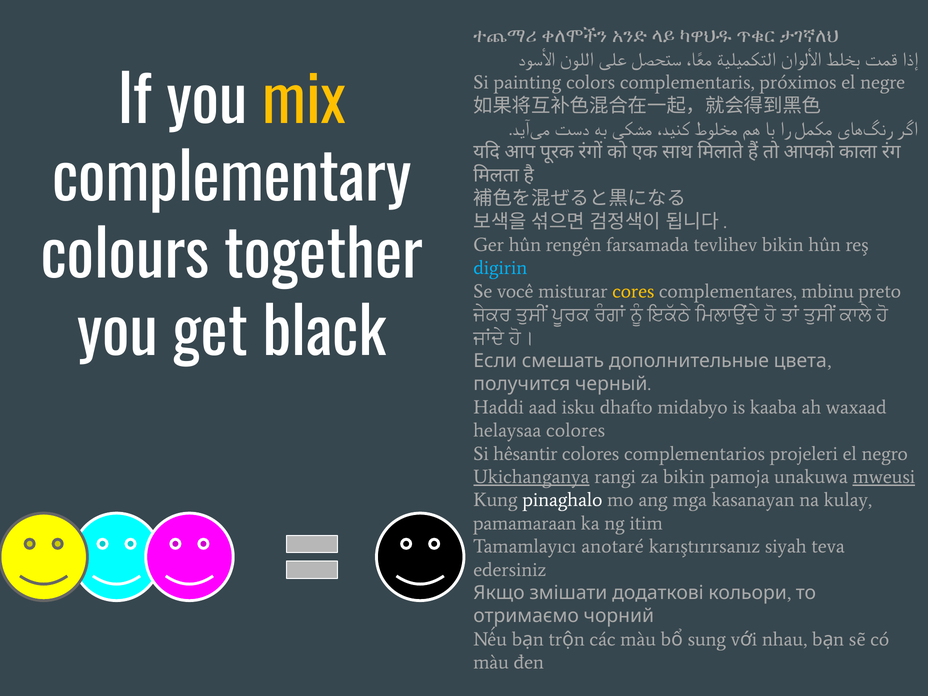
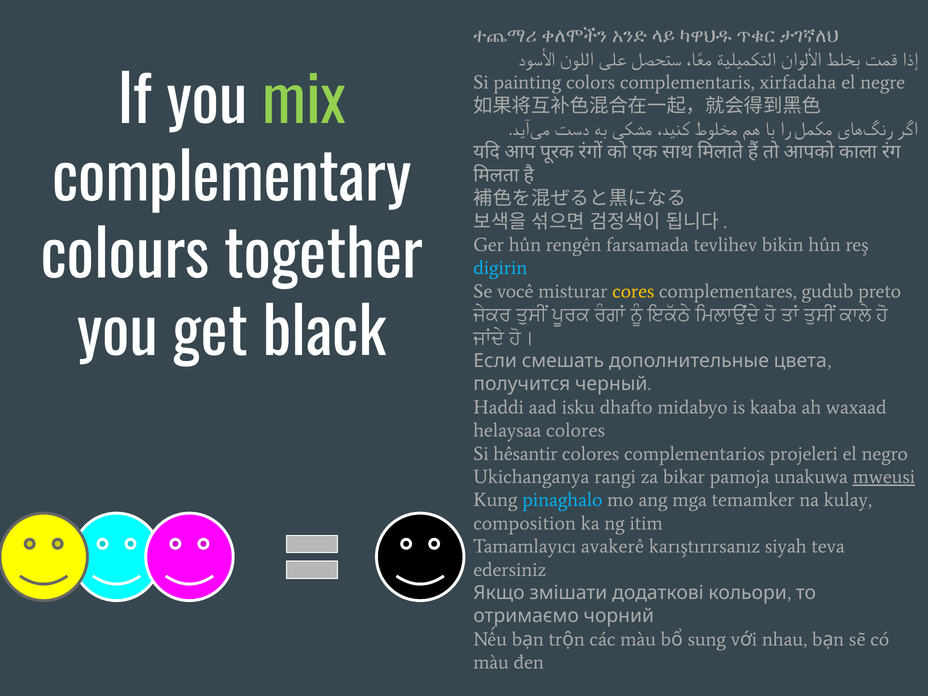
próximos: próximos -> xirfadaha (798, 83)
mix colour: yellow -> light green (304, 102)
mbinu: mbinu -> gudub (827, 291)
Ukichanganya underline: present -> none (531, 477)
za bikin: bikin -> bikar (684, 477)
pinaghalo colour: white -> light blue (562, 500)
kasanayan: kasanayan -> temamker (753, 500)
pamamaraan: pamamaraan -> composition (525, 523)
anotaré: anotaré -> avakerê (612, 547)
